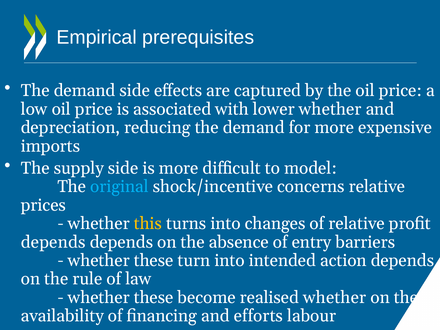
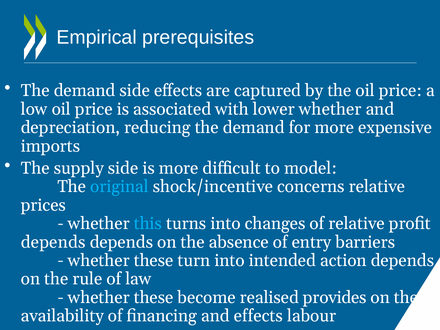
this colour: yellow -> light blue (148, 224)
realised whether: whether -> provides (335, 298)
and efforts: efforts -> effects (258, 316)
